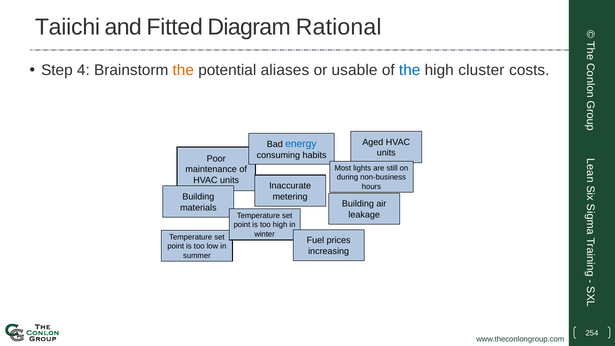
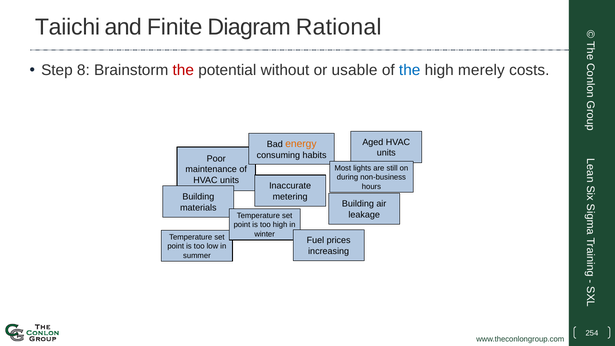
Fitted: Fitted -> Finite (175, 27)
4: 4 -> 8 (83, 70)
the colour: orange -> red (183, 70)
aliases: aliases -> without (285, 70)
cluster: cluster -> merely (481, 70)
energy colour: blue -> orange (301, 144)
